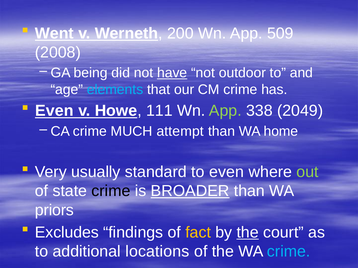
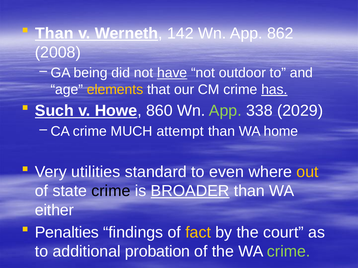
Went: Went -> Than (54, 33)
200: 200 -> 142 (180, 33)
509: 509 -> 862 (280, 33)
elements colour: light blue -> yellow (115, 90)
has underline: none -> present (274, 90)
Even: Even -> Such (54, 111)
111: 111 -> 860 (159, 111)
2049: 2049 -> 2029 (300, 111)
usually: usually -> utilities (96, 172)
out colour: light green -> yellow (308, 172)
priors: priors -> either (54, 210)
Excludes: Excludes -> Penalties (67, 233)
the underline: present -> none (248, 233)
locations: locations -> probation (158, 252)
crime colour: light blue -> light green (289, 252)
